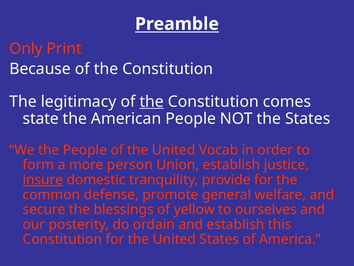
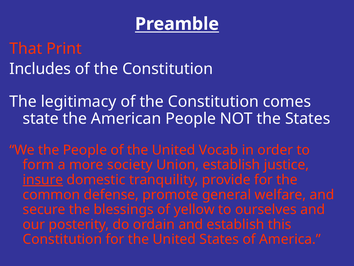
Only: Only -> That (26, 49)
Because: Because -> Includes (40, 69)
the underline: present -> none (152, 101)
person: person -> society (130, 165)
